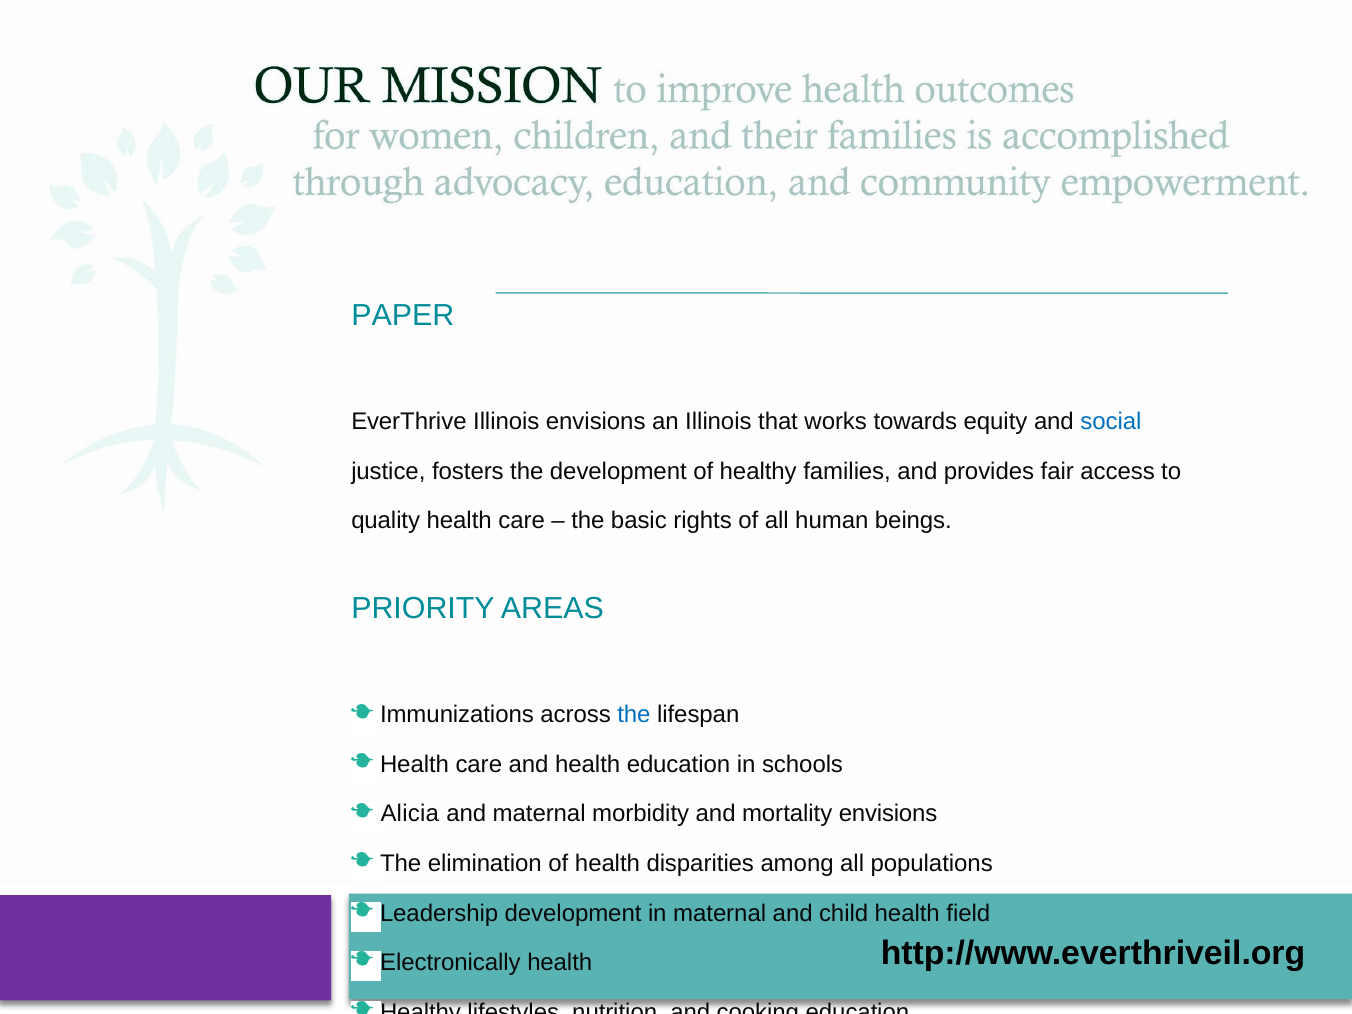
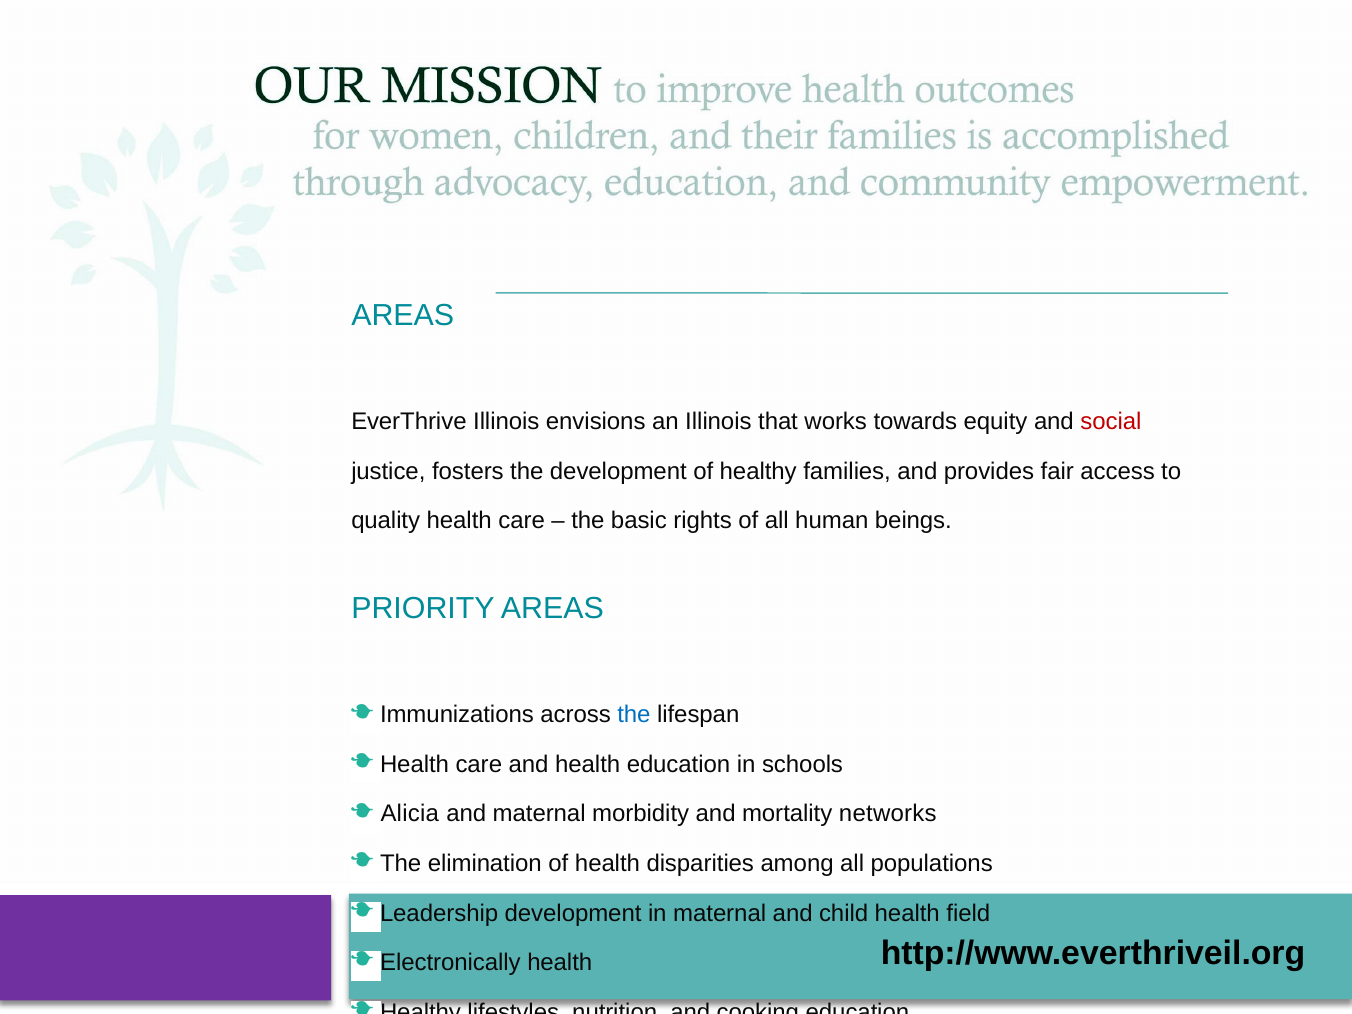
PAPER: PAPER -> AREAS (403, 315)
social colour: blue -> red (1111, 422)
mortality envisions: envisions -> networks (888, 814)
